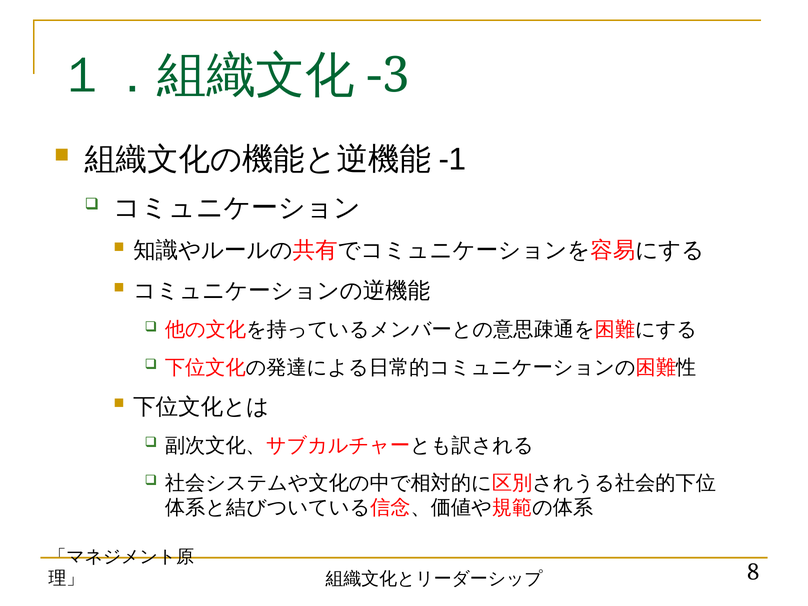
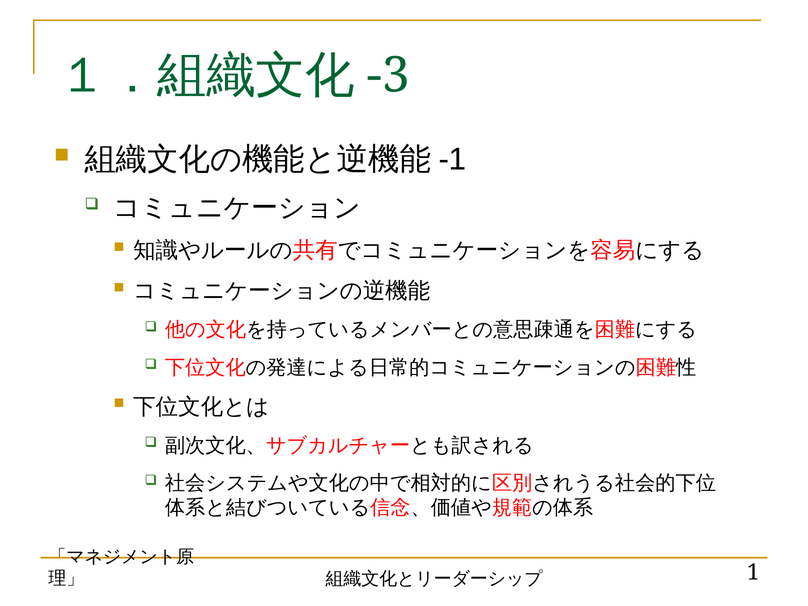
8: 8 -> 1 (753, 572)
